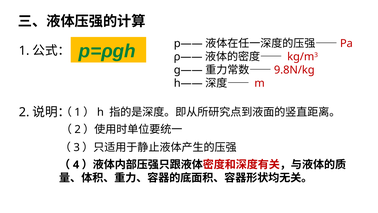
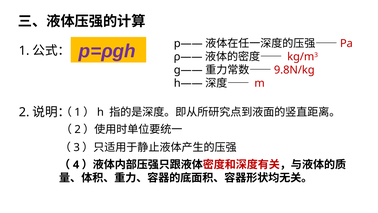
p=ρgh colour: green -> purple (107, 51)
